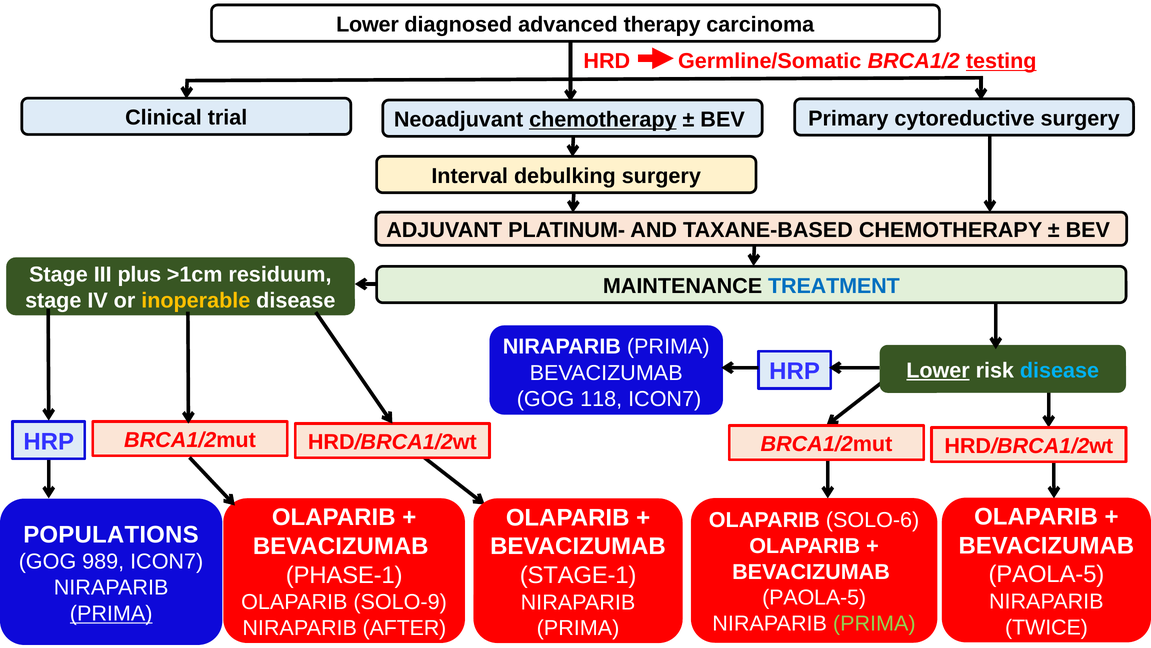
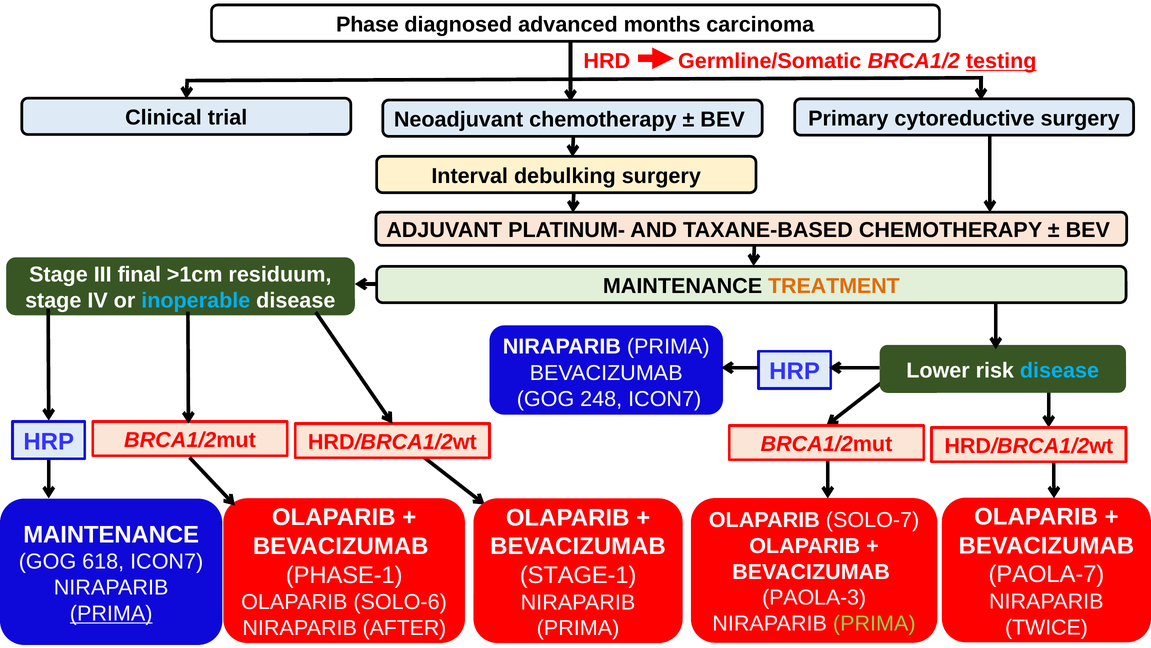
Lower: Lower -> Phase (367, 25)
therapy: therapy -> months (662, 25)
chemotherapy underline: present -> none (603, 120)
plus: plus -> final (139, 275)
TREATMENT colour: blue -> orange (834, 286)
inoperable colour: yellow -> light blue (196, 300)
Lower underline: present -> none (938, 370)
118: 118 -> 248 (601, 399)
SOLO-6: SOLO-6 -> SOLO-7 (873, 520)
POPULATIONS: POPULATIONS -> MAINTENANCE (111, 534)
989: 989 -> 618 (103, 561)
PAOLA-5: PAOLA-5 -> PAOLA-7 (1046, 574)
PAOLA-5: PAOLA-5 -> PAOLA-3 (814, 597)
SOLO-9: SOLO-9 -> SOLO-6 (400, 602)
